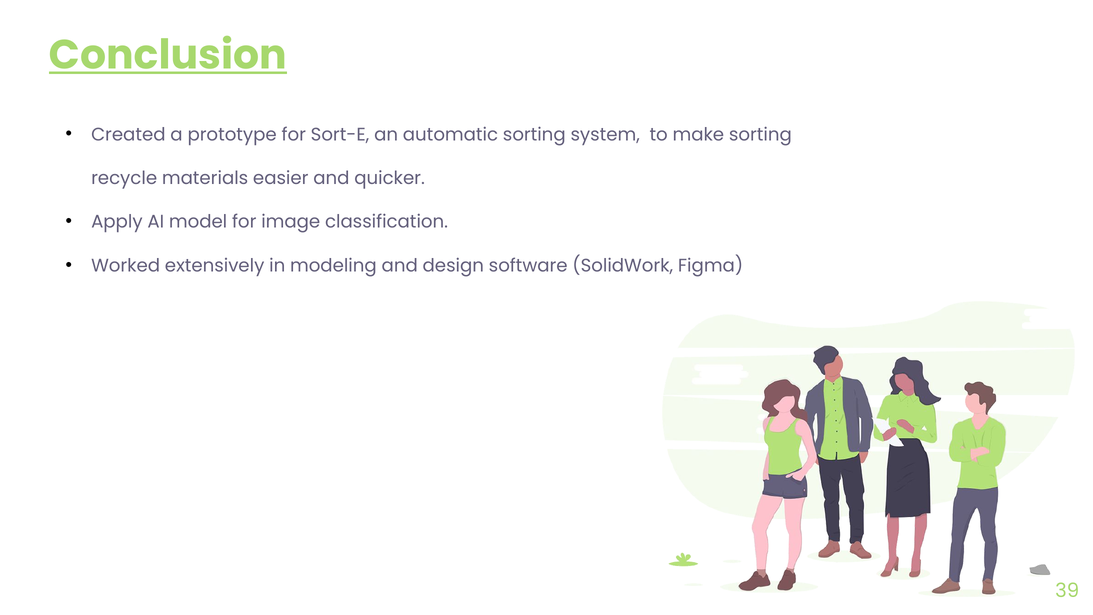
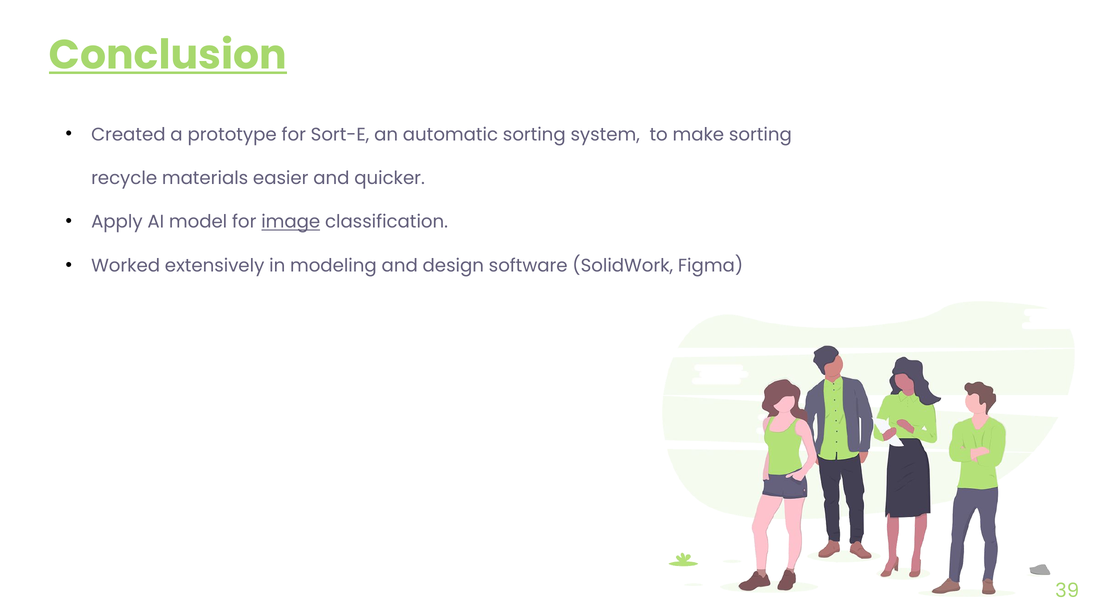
image underline: none -> present (291, 222)
